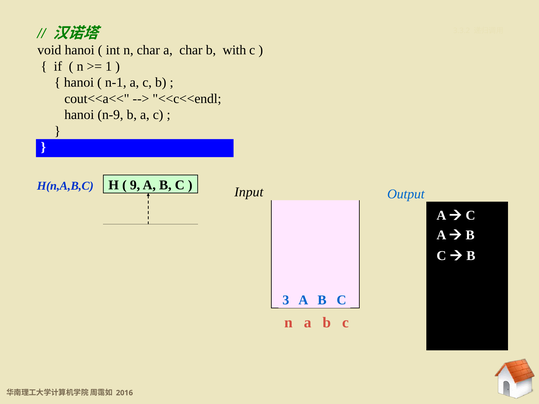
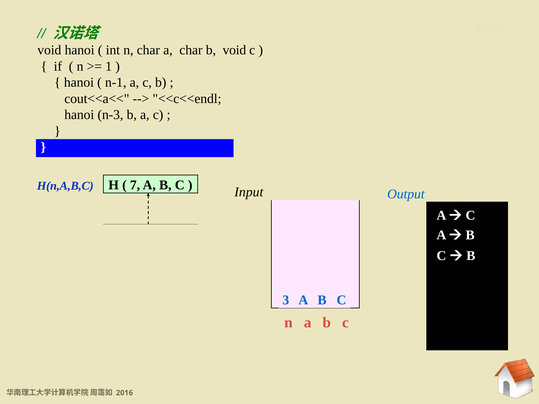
b with: with -> void (234, 50)
n-9: n-9 -> n-3 (110, 115)
9: 9 -> 7 (135, 185)
